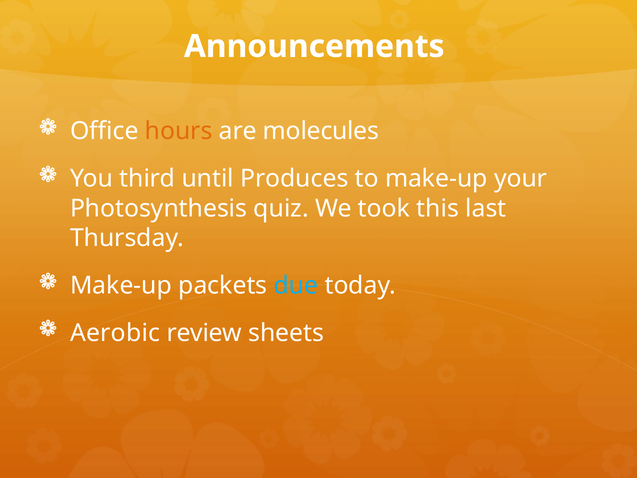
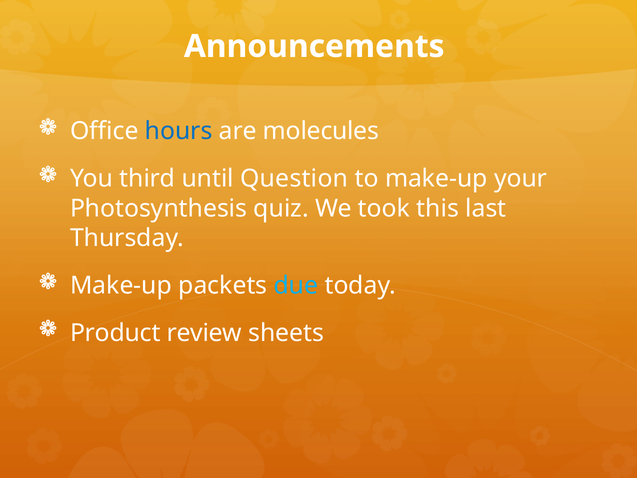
hours colour: orange -> blue (179, 131)
Produces: Produces -> Question (294, 179)
Aerobic: Aerobic -> Product (115, 333)
